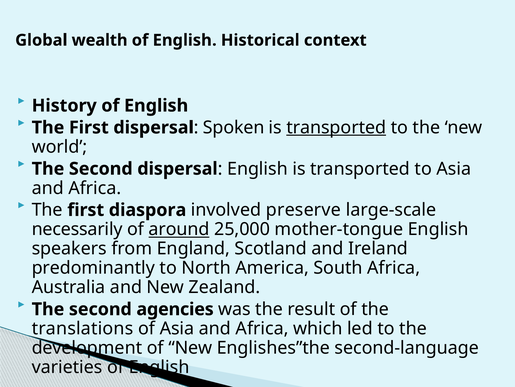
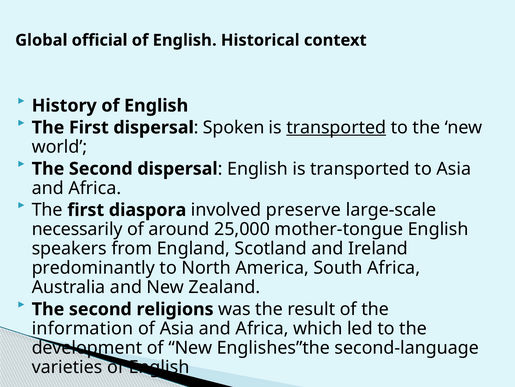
wealth: wealth -> official (100, 40)
around underline: present -> none (179, 229)
agencies: agencies -> religions (175, 309)
translations: translations -> information (83, 328)
